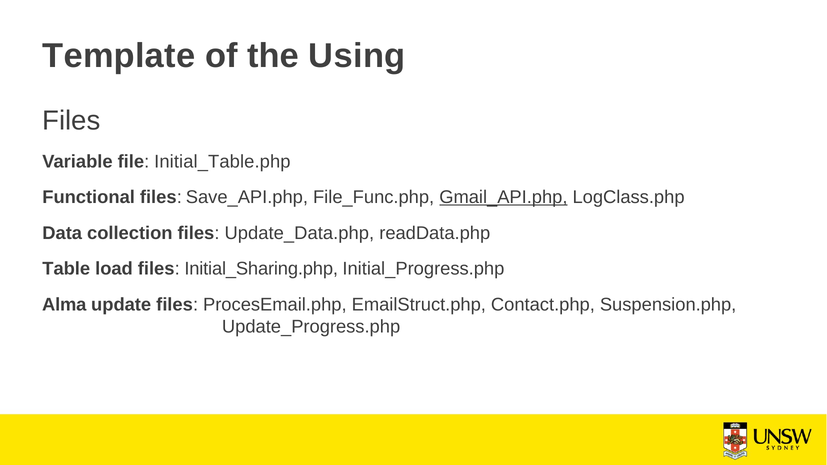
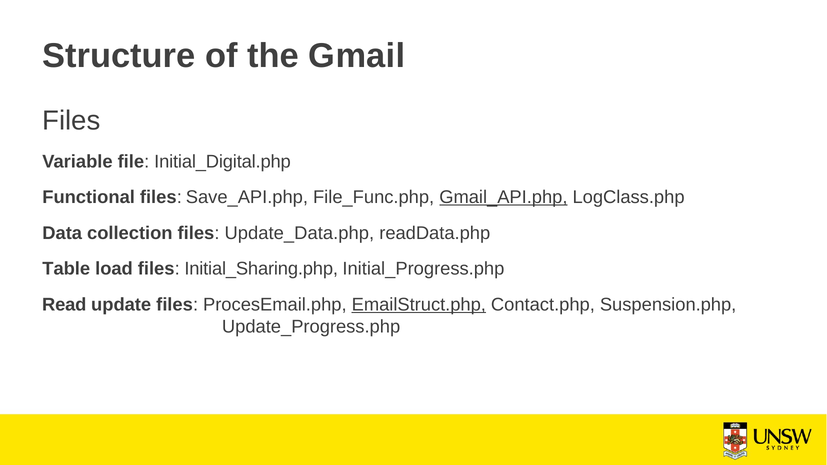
Template: Template -> Structure (119, 56)
Using: Using -> Gmail (357, 56)
Initial_Table.php: Initial_Table.php -> Initial_Digital.php (223, 162)
Alma: Alma -> Read (64, 305)
EmailStruct.php underline: none -> present (419, 305)
